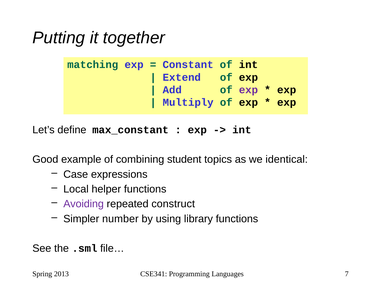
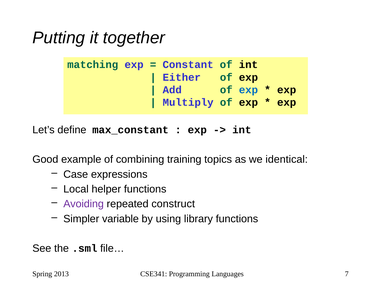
Extend: Extend -> Either (182, 77)
exp colour: purple -> blue (248, 90)
student: student -> training (184, 159)
number: number -> variable (120, 219)
